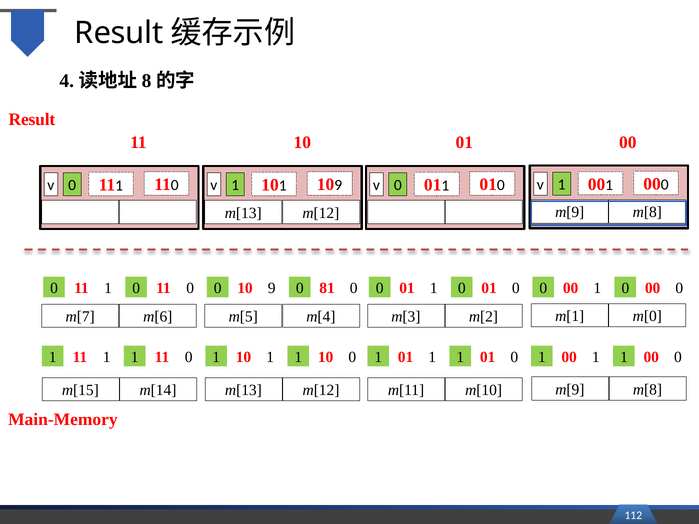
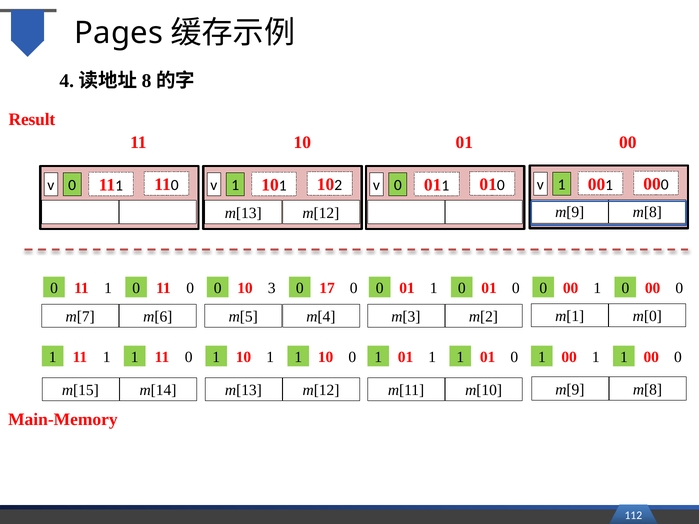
Result: Result -> Pages (119, 33)
1 10 9: 9 -> 2 (338, 185)
0 10 9: 9 -> 3 (272, 288)
81: 81 -> 17 (327, 288)
